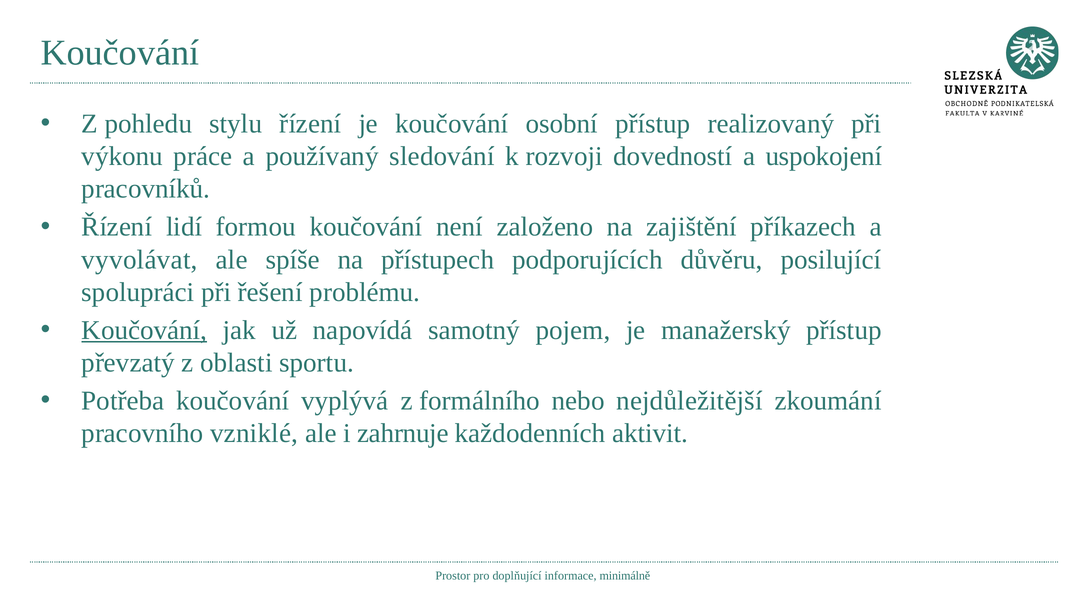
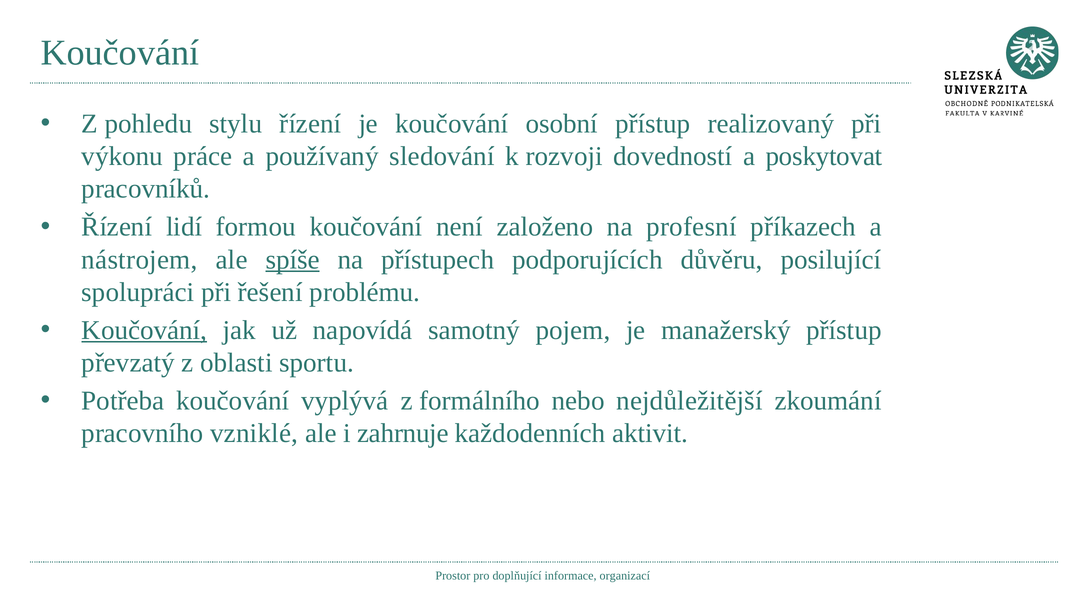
uspokojení: uspokojení -> poskytovat (824, 156)
zajištění: zajištění -> profesní (692, 227)
vyvolávat: vyvolávat -> nástrojem (140, 260)
spíše underline: none -> present (293, 260)
minimálně: minimálně -> organizací (625, 575)
